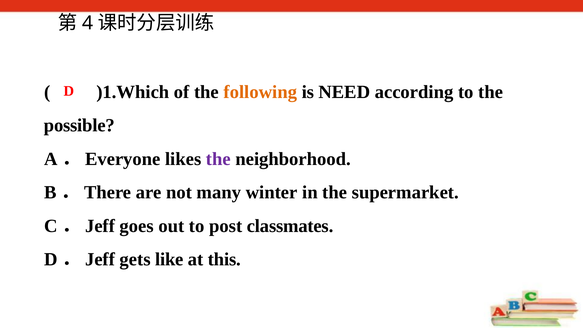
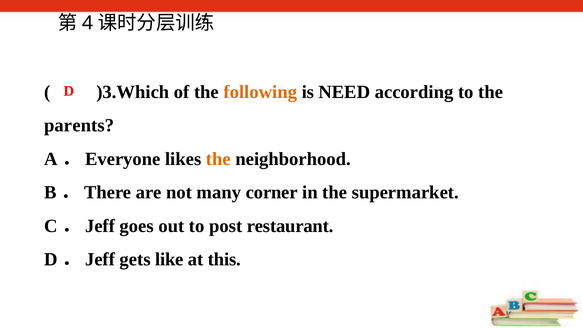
)1.Which: )1.Which -> )3.Which (133, 92)
possible: possible -> parents (79, 125)
the colour: purple -> orange (218, 159)
winter: winter -> corner (272, 192)
classmates: classmates -> restaurant (290, 226)
